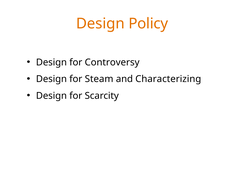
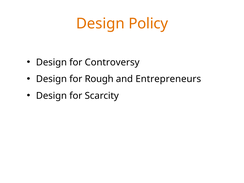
Steam: Steam -> Rough (99, 79)
Characterizing: Characterizing -> Entrepreneurs (168, 79)
